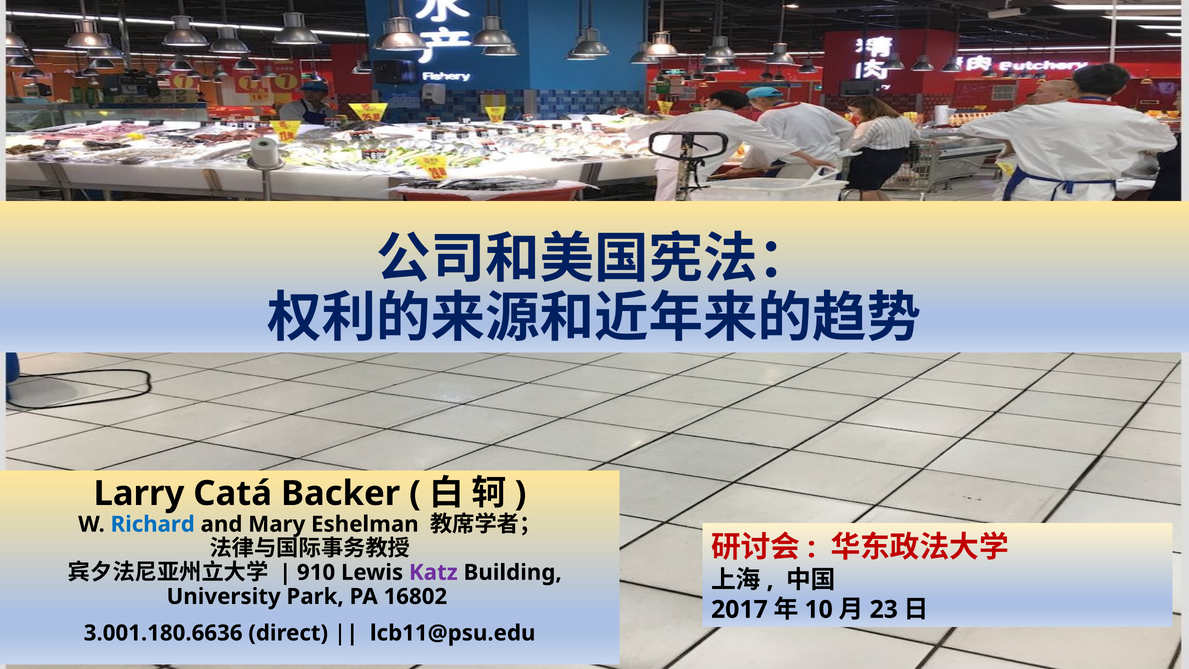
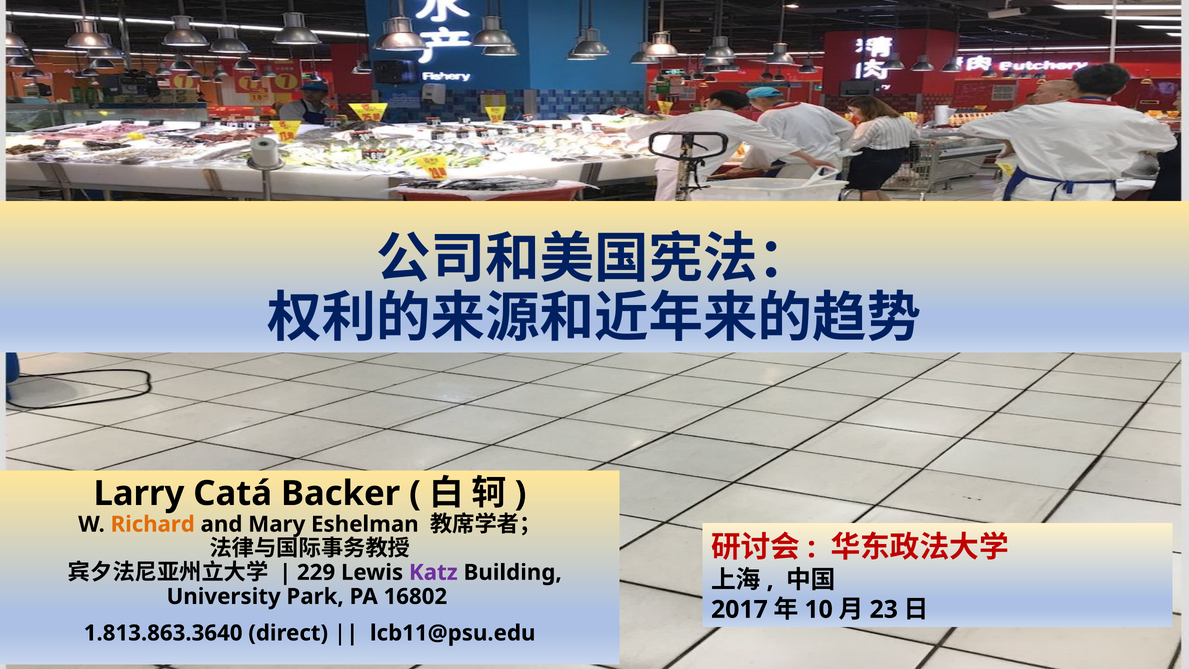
Richard colour: blue -> orange (153, 524)
910: 910 -> 229 (316, 572)
3.001.180.6636: 3.001.180.6636 -> 1.813.863.3640 (163, 633)
